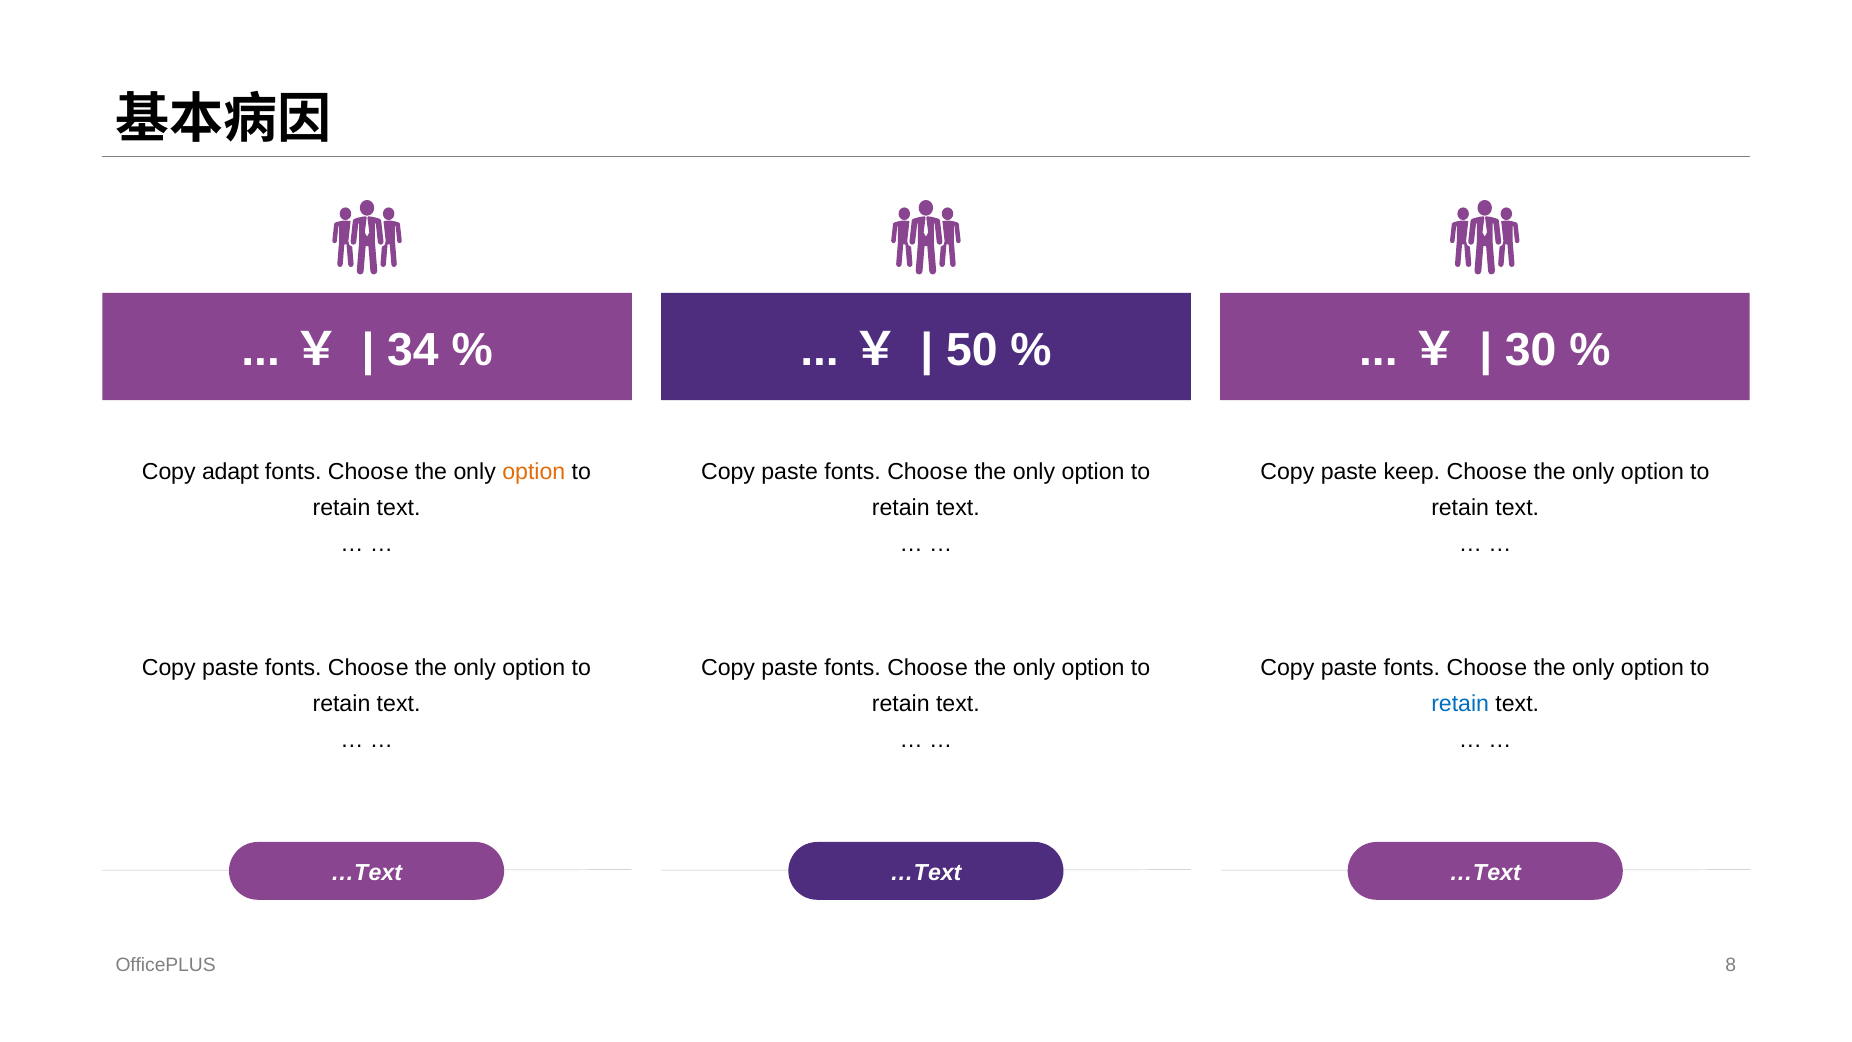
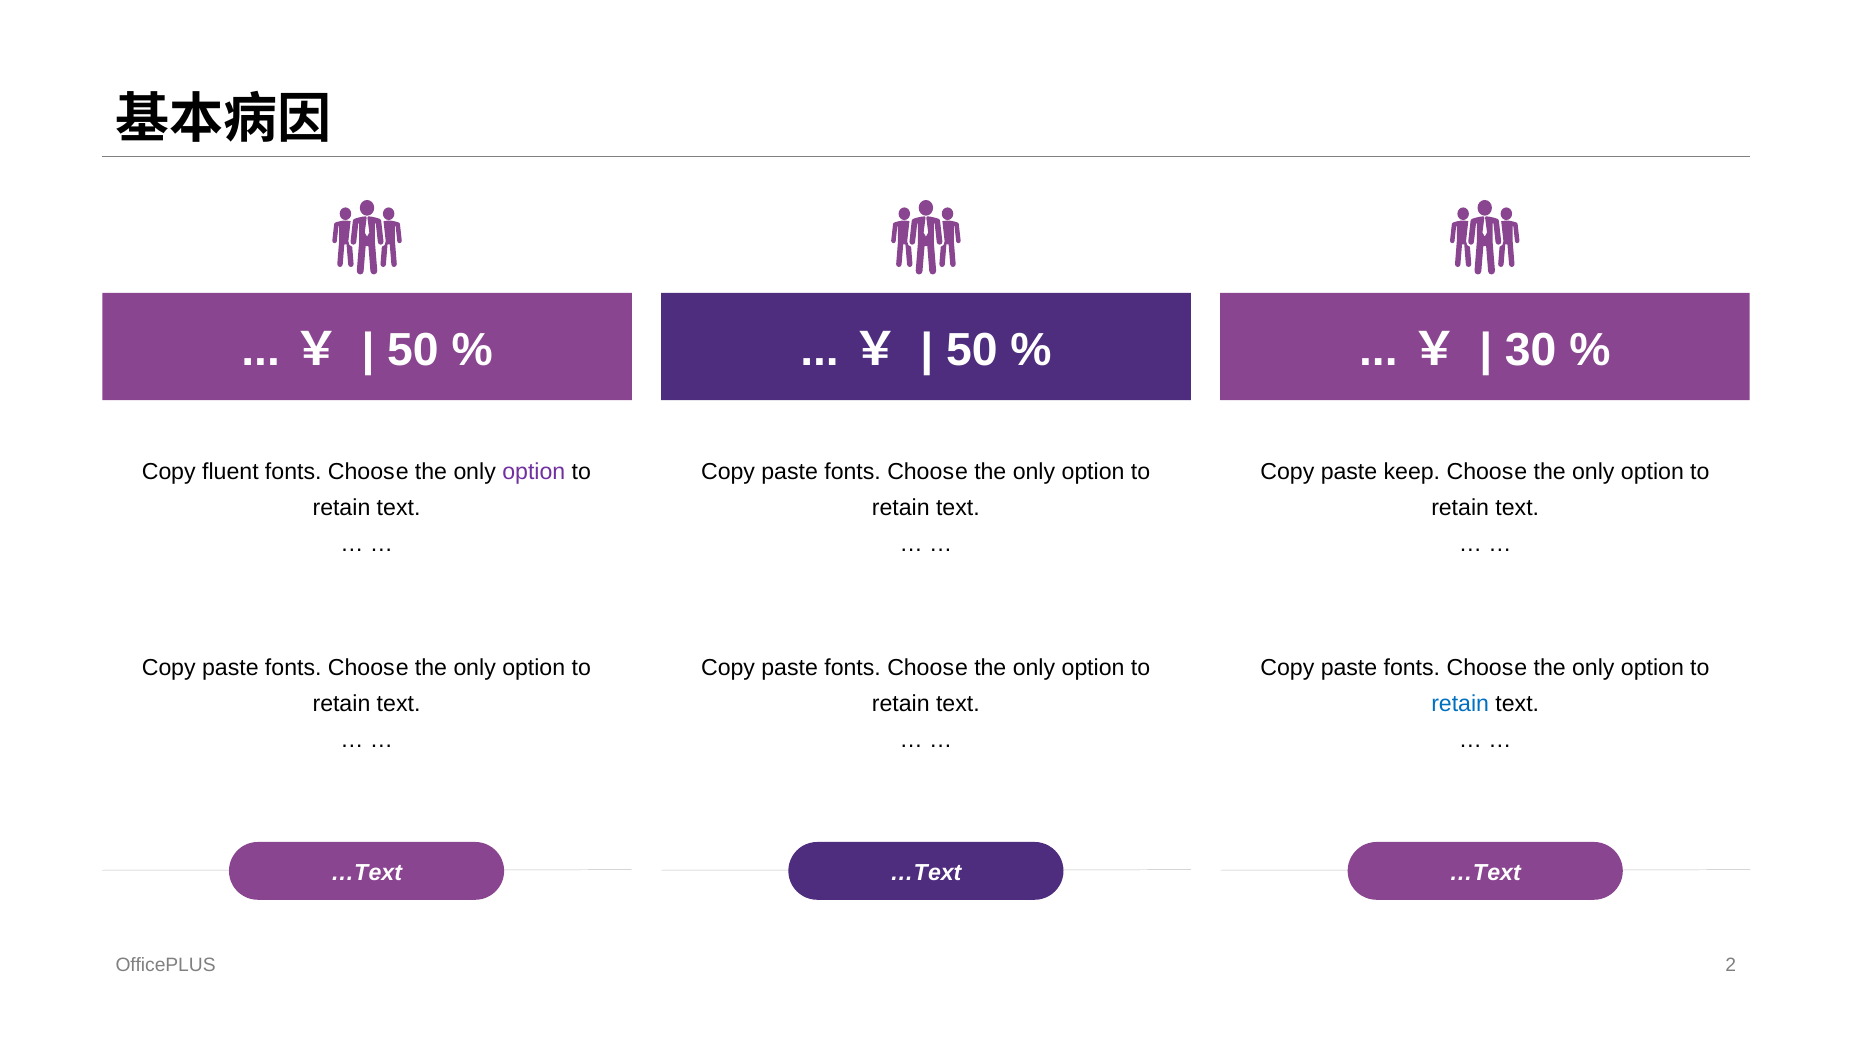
34: 34 -> 50 (413, 350)
adapt: adapt -> fluent (230, 471)
option colour: orange -> purple (534, 471)
8: 8 -> 2 (1731, 965)
